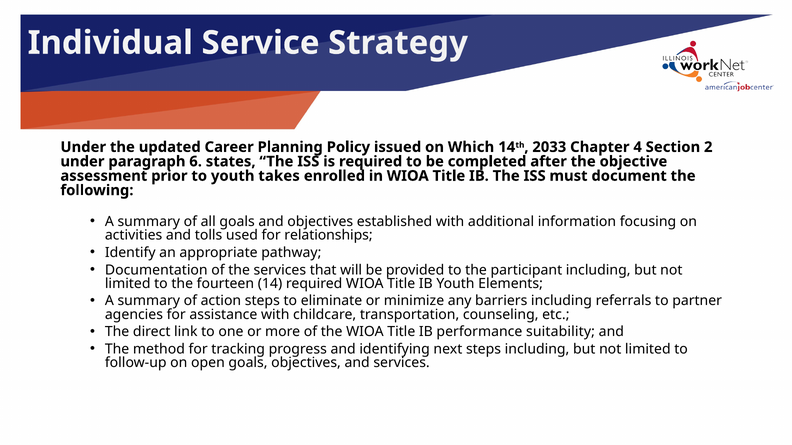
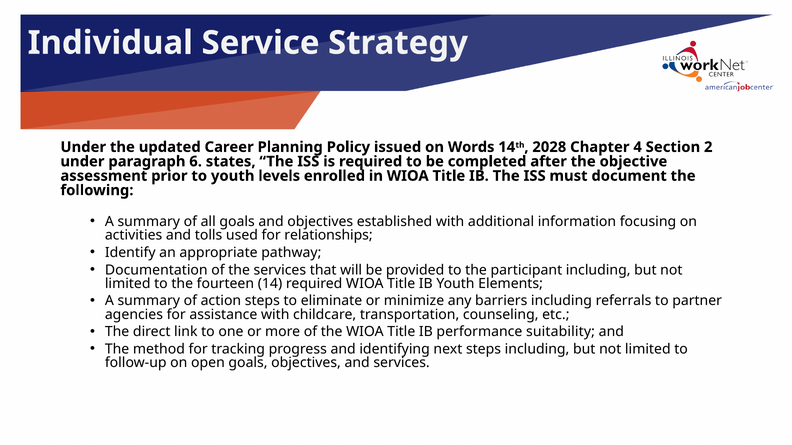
Which: Which -> Words (471, 147)
2033: 2033 -> 2028 (549, 147)
takes: takes -> levels (279, 176)
